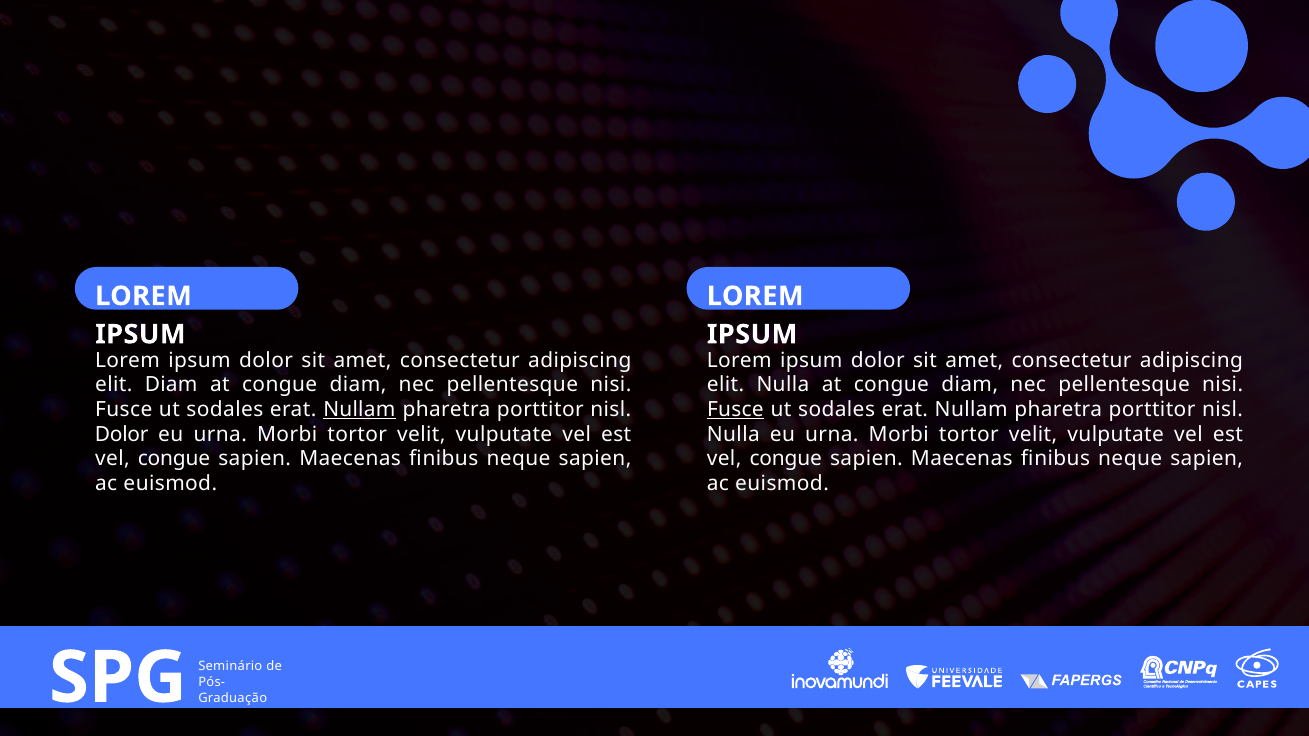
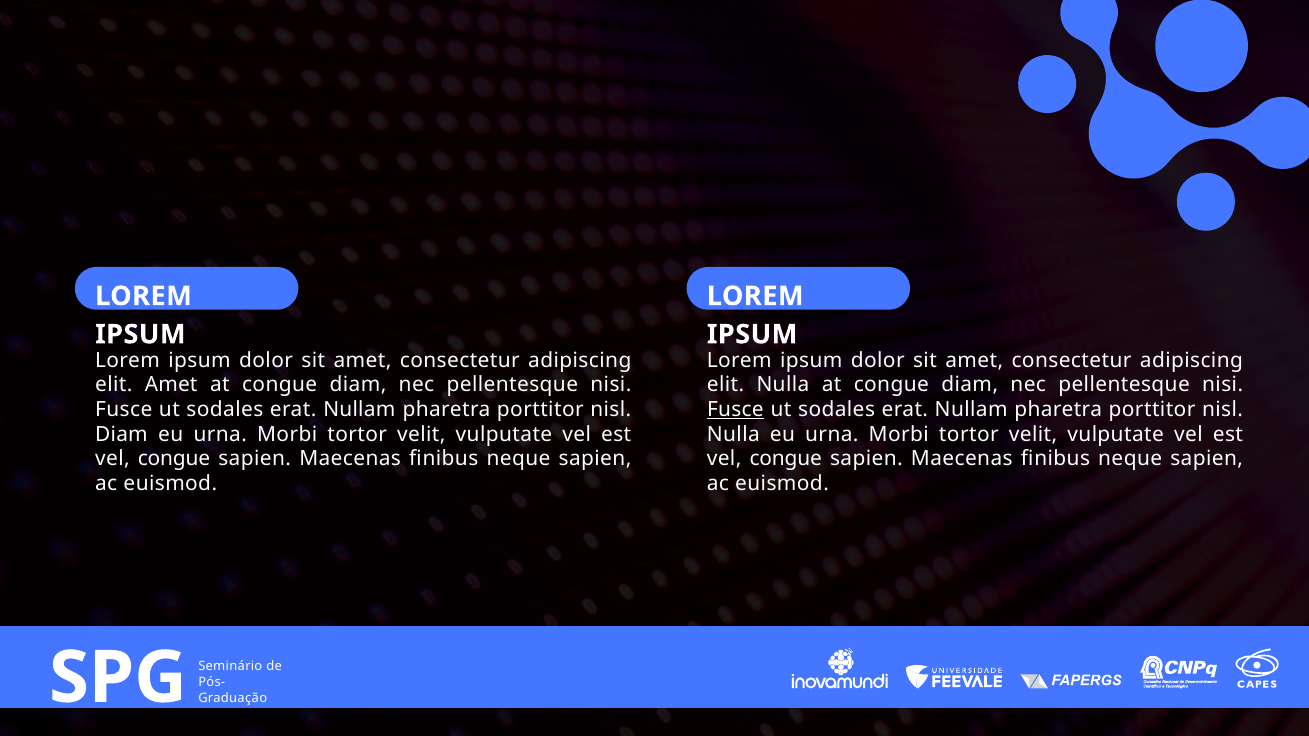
elit Diam: Diam -> Amet (171, 385)
Nullam underline: present -> none (359, 410)
Dolor: Dolor -> Diam (121, 434)
